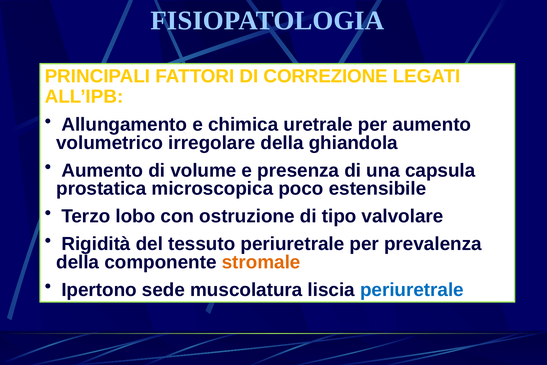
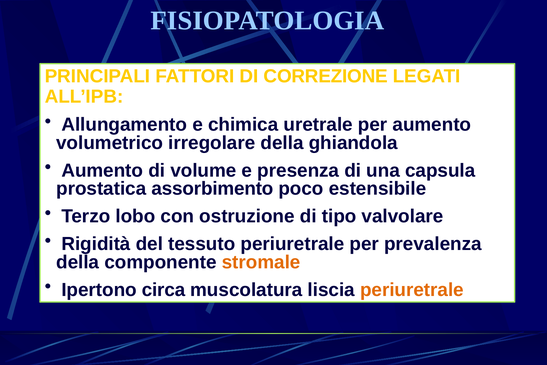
microscopica: microscopica -> assorbimento (212, 189)
sede: sede -> circa (164, 290)
periuretrale colour: blue -> orange (412, 290)
